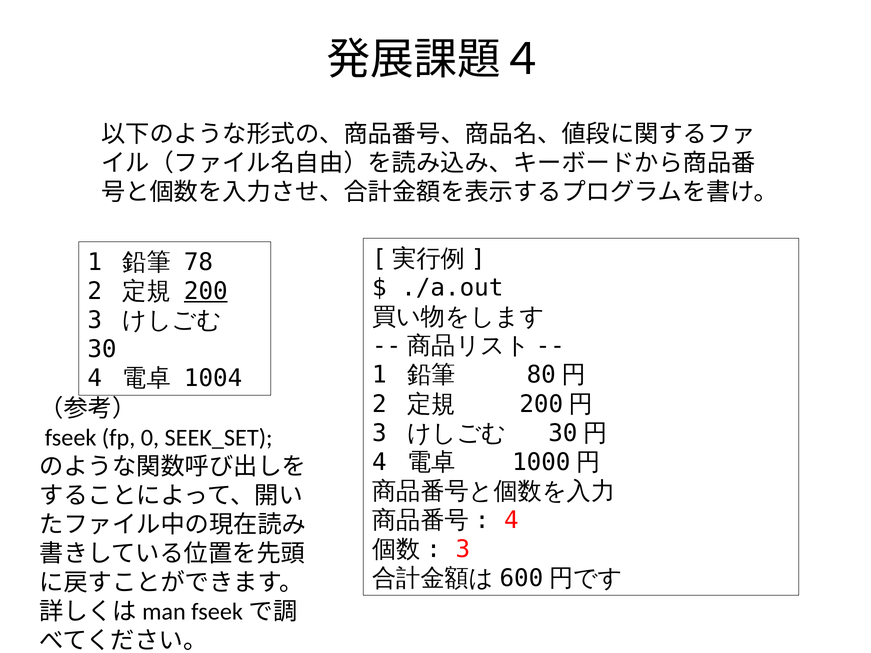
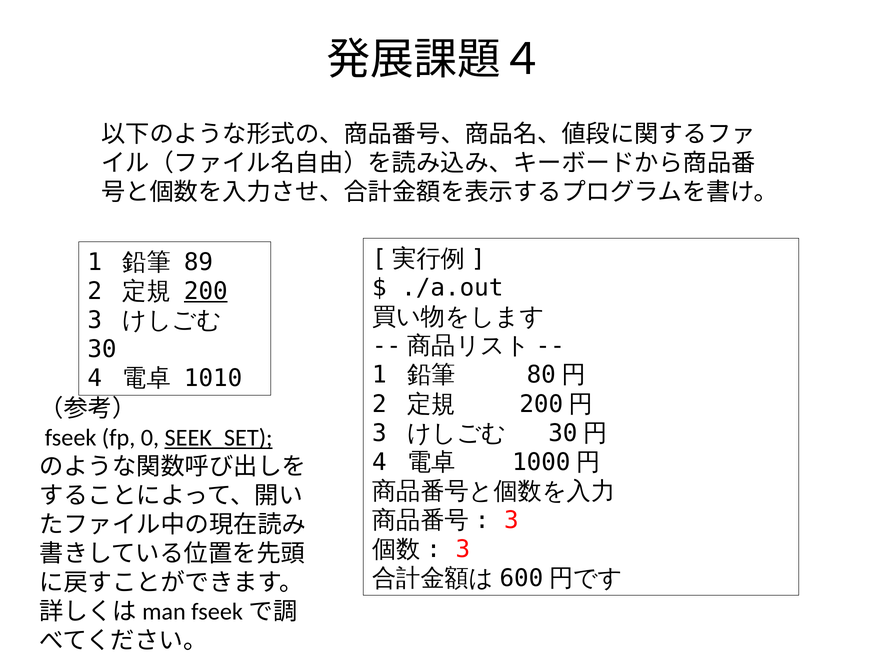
78: 78 -> 89 (199, 262)
1004: 1004 -> 1010 (213, 378)
SEEK_SET underline: none -> present (219, 438)
4: 4 -> 3 (511, 520)
